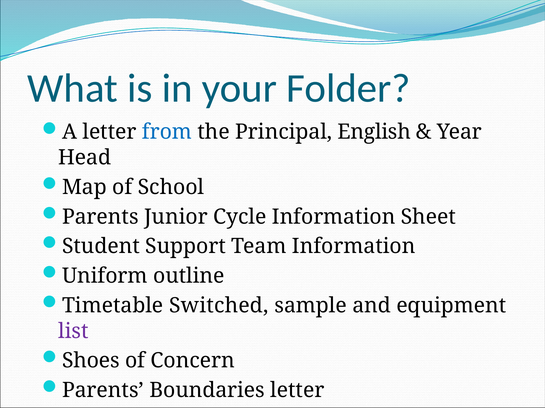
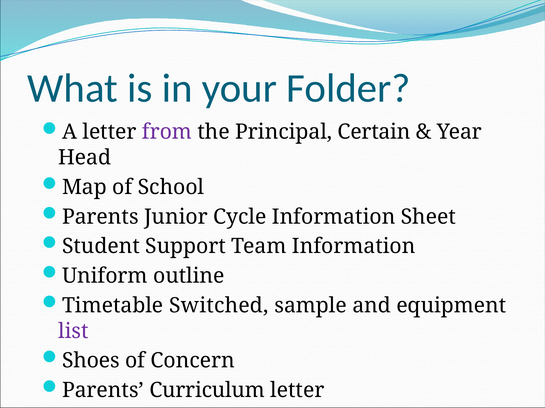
from colour: blue -> purple (167, 132)
English: English -> Certain (374, 132)
Boundaries: Boundaries -> Curriculum (207, 391)
